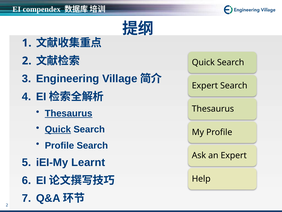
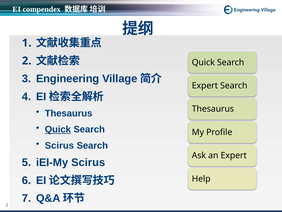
Thesaurus underline: present -> none (69, 113)
Profile: Profile -> Scirus (59, 145)
iEI-My Learnt: Learnt -> Scirus (88, 162)
